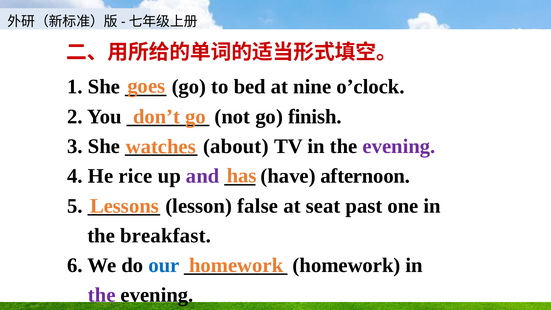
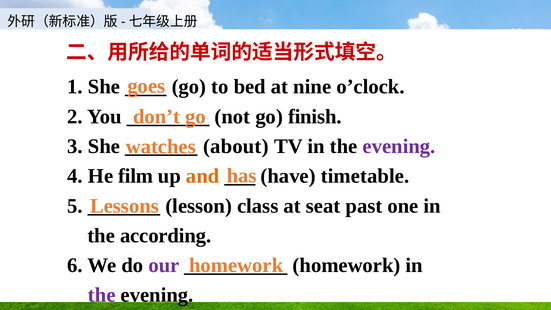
rice: rice -> film (136, 176)
and colour: purple -> orange (203, 176)
afternoon: afternoon -> timetable (365, 176)
false: false -> class (258, 206)
breakfast: breakfast -> according (166, 236)
our colour: blue -> purple (164, 265)
